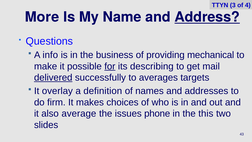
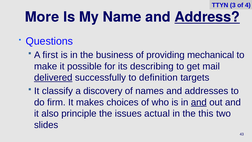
info: info -> first (50, 55)
for underline: present -> none (110, 66)
averages: averages -> definition (158, 78)
overlay: overlay -> classify (57, 91)
definition: definition -> discovery (103, 91)
and underline: none -> present (199, 102)
average: average -> principle (79, 113)
phone: phone -> actual (157, 113)
